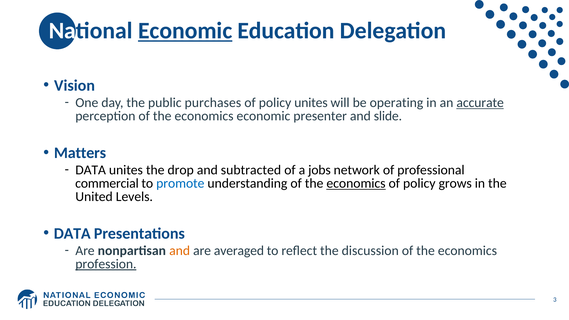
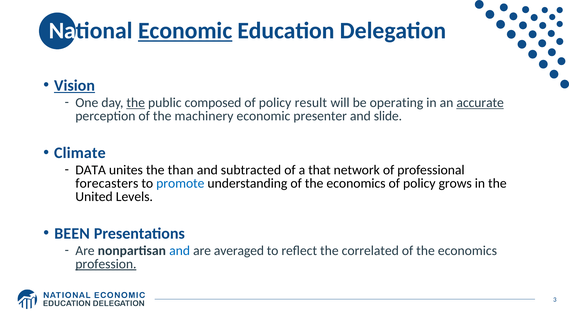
Vision underline: none -> present (74, 86)
the underline: none -> present (136, 103)
purchases: purchases -> composed (213, 103)
policy unites: unites -> result (311, 103)
perception of the economics: economics -> machinery (204, 116)
Matters: Matters -> Climate (80, 153)
drop: drop -> than (181, 170)
jobs: jobs -> that (319, 170)
commercial: commercial -> forecasters (107, 183)
economics underline: present -> none (356, 183)
DATA: DATA -> BEEN (72, 234)
and colour: orange -> blue (180, 251)
discussion: discussion -> correlated (370, 251)
